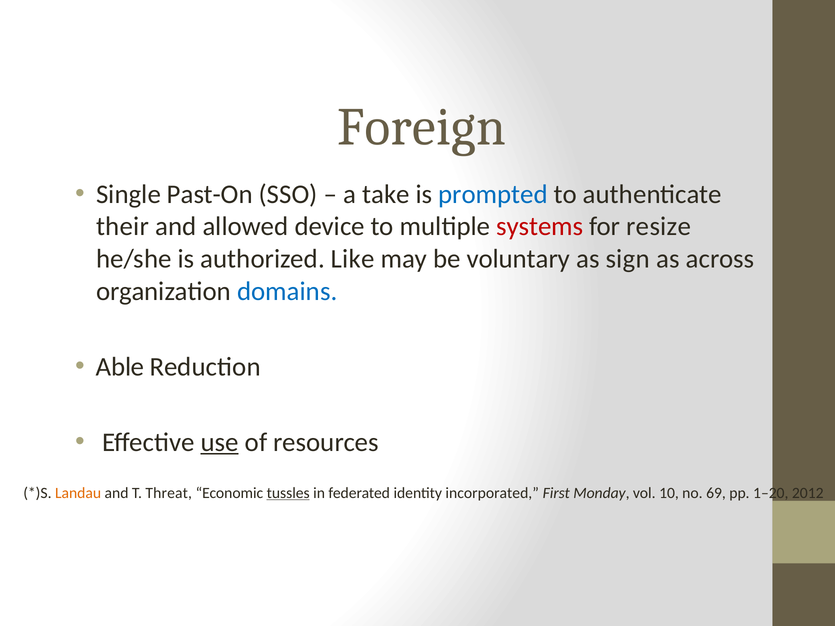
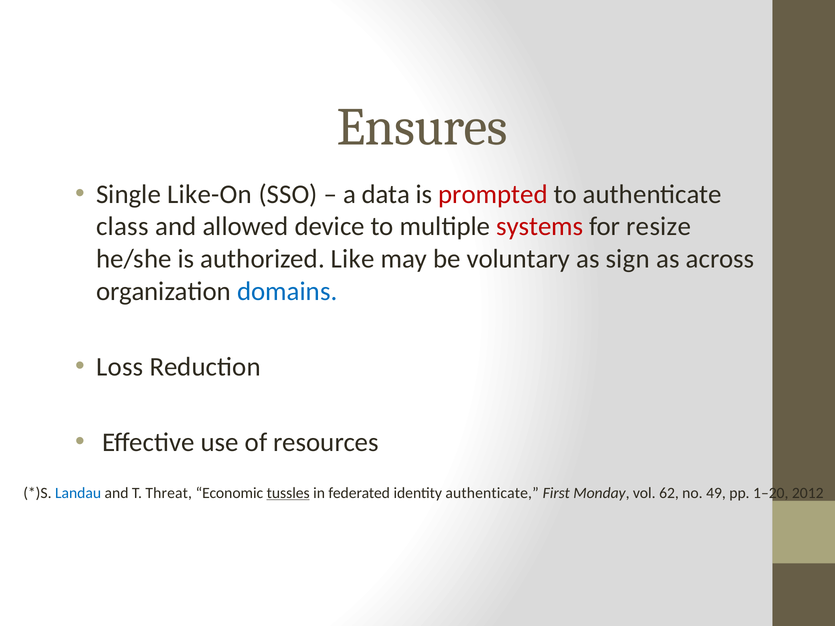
Foreign: Foreign -> Ensures (422, 127)
Past-On: Past-On -> Like-On (210, 194)
take: take -> data (386, 194)
prompted colour: blue -> red (493, 194)
their: their -> class (122, 227)
Able: Able -> Loss (120, 367)
use underline: present -> none (220, 443)
Landau colour: orange -> blue (78, 493)
identity incorporated: incorporated -> authenticate (492, 493)
10: 10 -> 62 (669, 493)
69: 69 -> 49 (716, 493)
